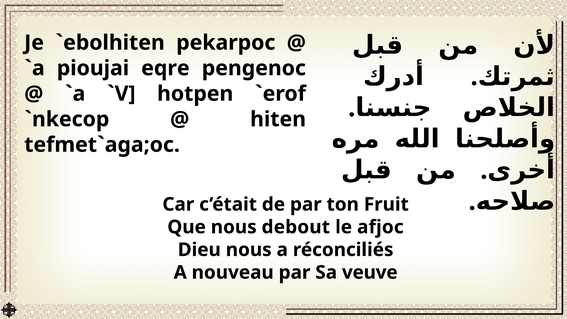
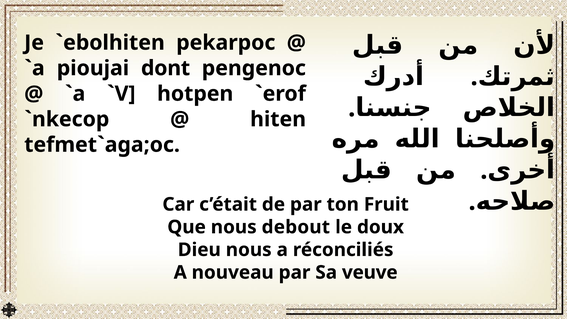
eqre: eqre -> dont (166, 68)
afjoc: afjoc -> doux (380, 227)
